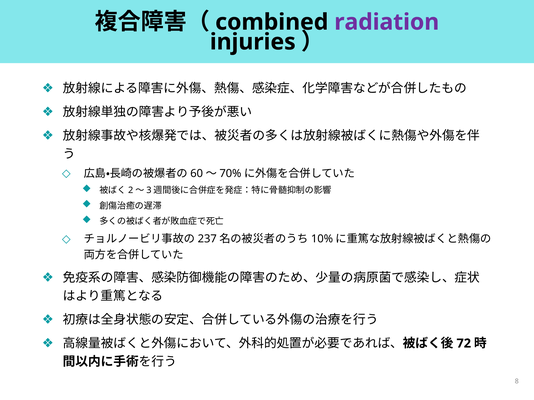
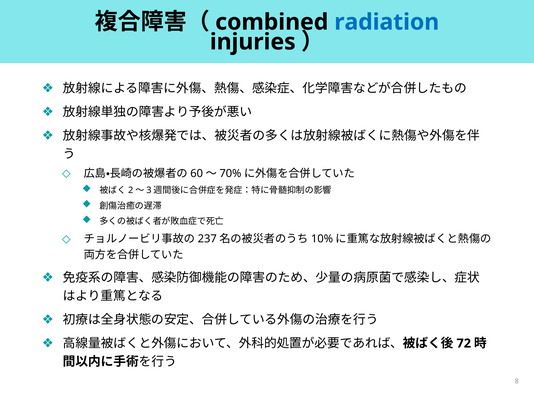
radiation colour: purple -> blue (387, 22)
